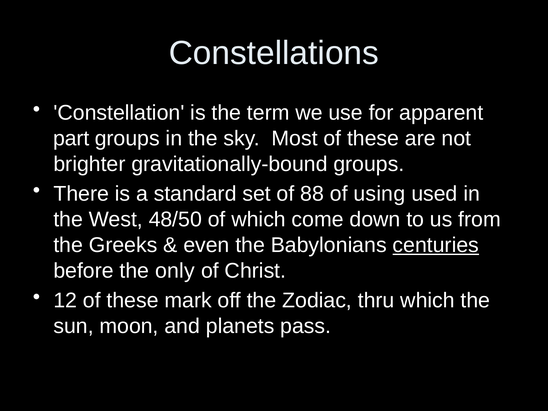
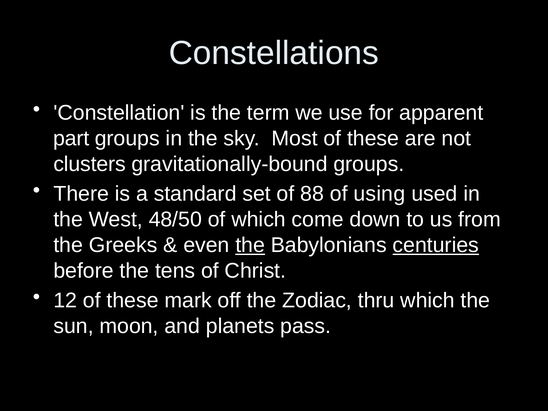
brighter: brighter -> clusters (90, 164)
the underline: none -> present (250, 245)
only: only -> tens (175, 271)
